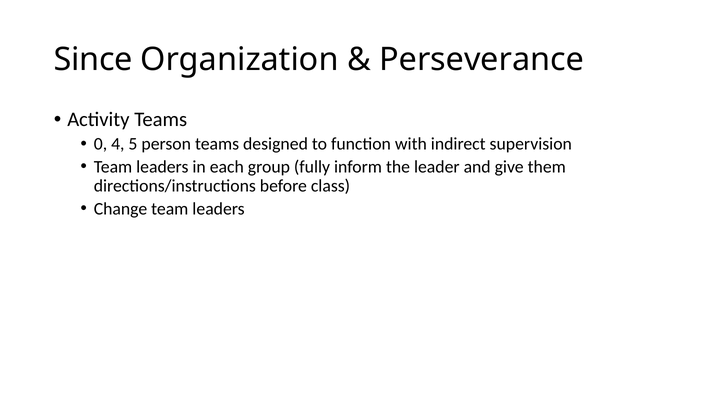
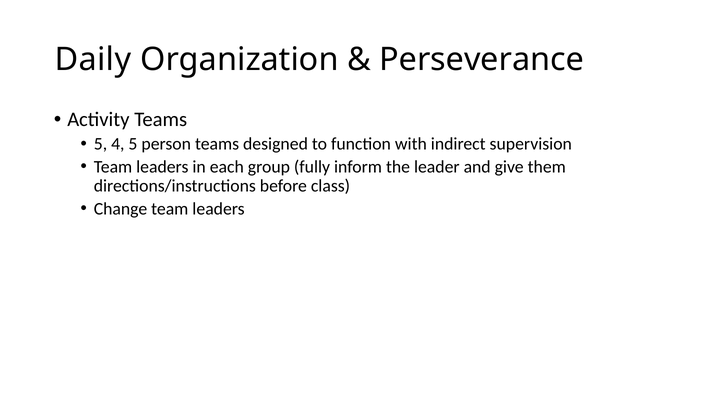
Since: Since -> Daily (93, 59)
0: 0 -> 5 (100, 144)
